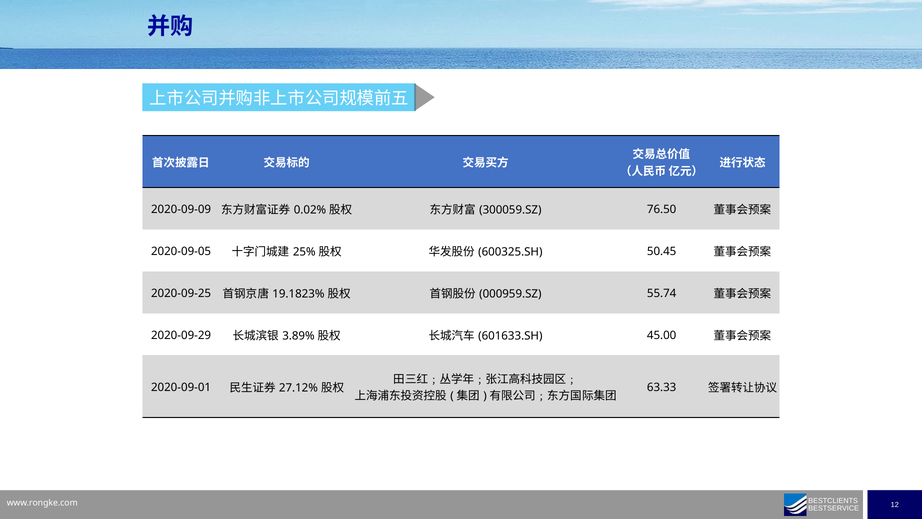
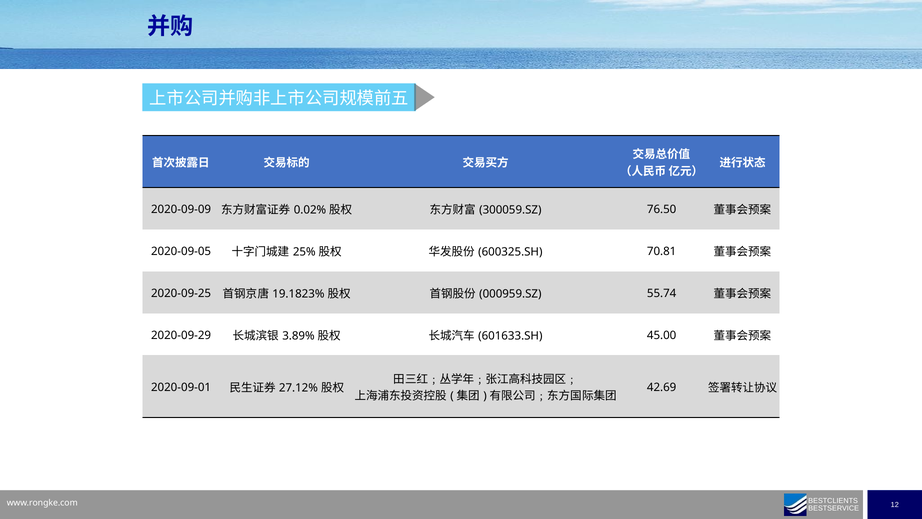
50.45: 50.45 -> 70.81 (662, 251)
63.33: 63.33 -> 42.69 (662, 387)
